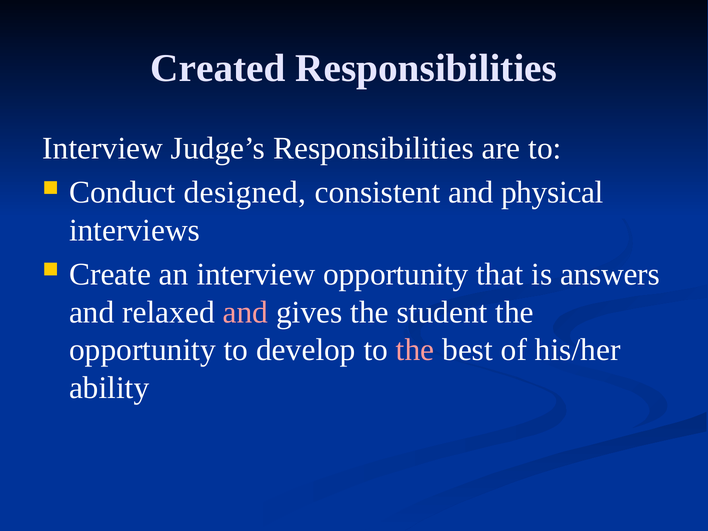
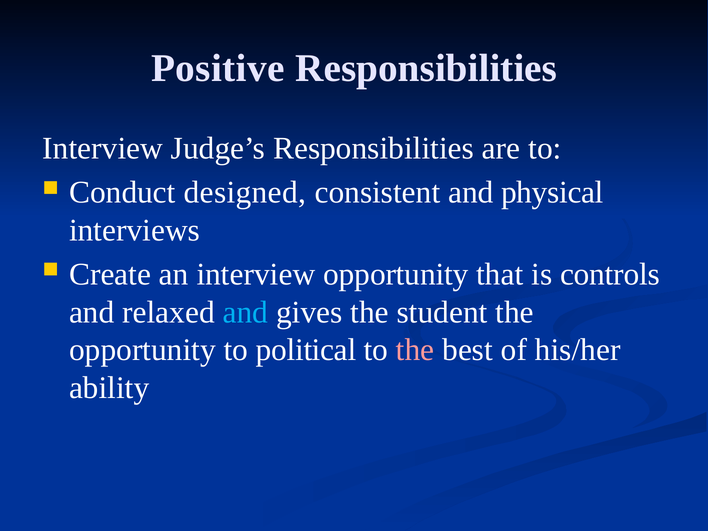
Created: Created -> Positive (218, 68)
answers: answers -> controls (610, 274)
and colour: pink -> light blue (245, 312)
develop: develop -> political (306, 350)
